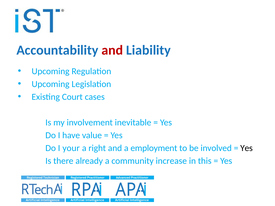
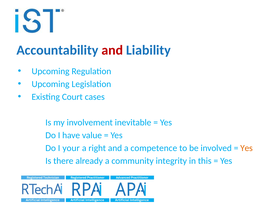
employment: employment -> competence (154, 148)
Yes colour: black -> orange (247, 148)
increase: increase -> integrity (171, 161)
